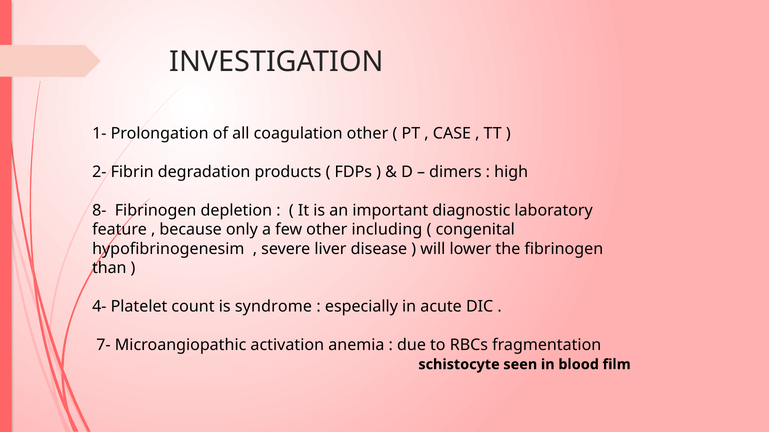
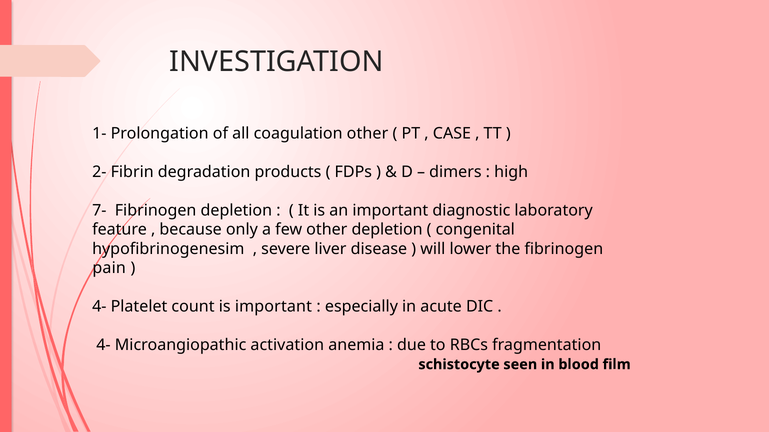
8-: 8- -> 7- (99, 211)
other including: including -> depletion (387, 230)
than: than -> pain (109, 268)
is syndrome: syndrome -> important (273, 307)
7-: 7- -> 4- (103, 345)
